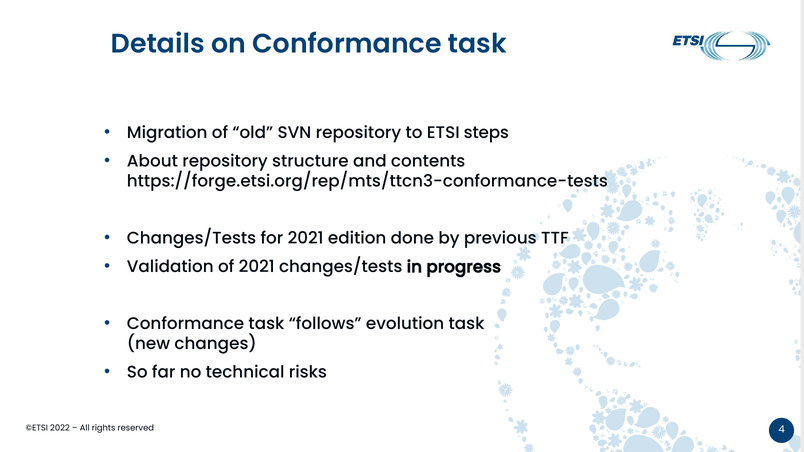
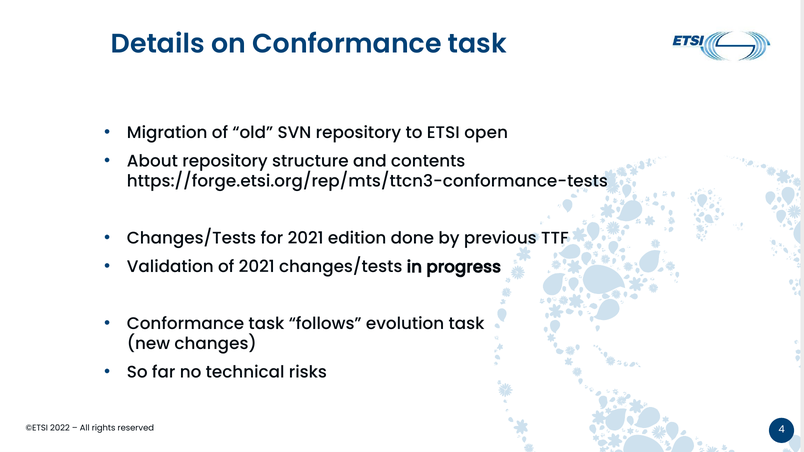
steps: steps -> open (486, 133)
